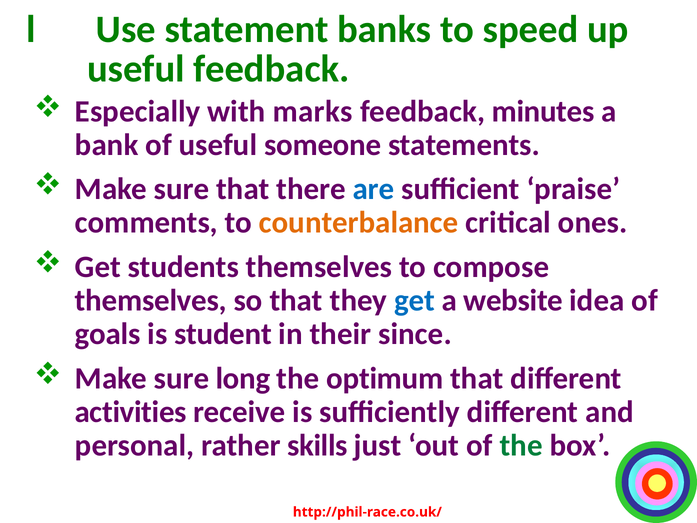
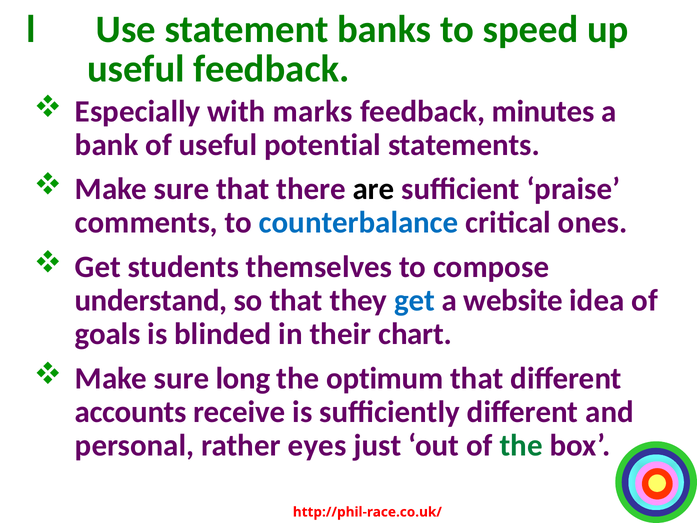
someone: someone -> potential (323, 145)
are colour: blue -> black (374, 189)
counterbalance colour: orange -> blue (359, 223)
themselves: themselves -> understand (151, 300)
student: student -> blinded (223, 334)
since: since -> chart (415, 334)
activities: activities -> accounts (131, 412)
skills: skills -> eyes (317, 445)
